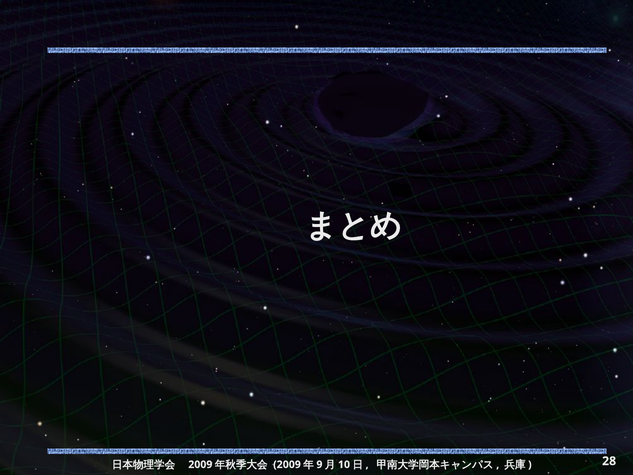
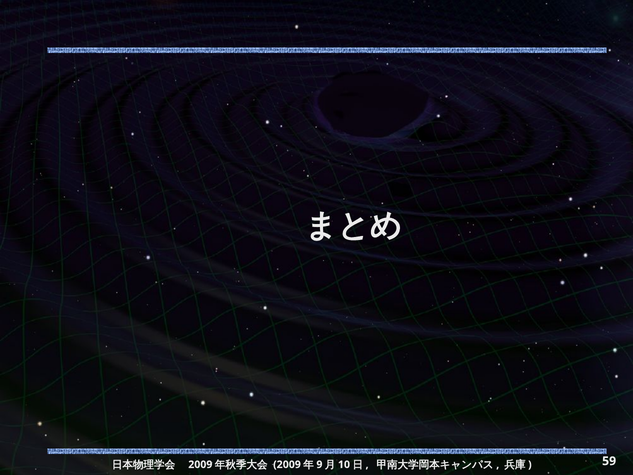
28: 28 -> 59 (609, 461)
